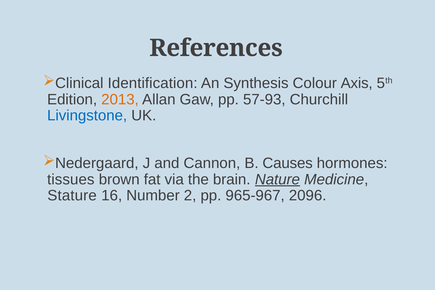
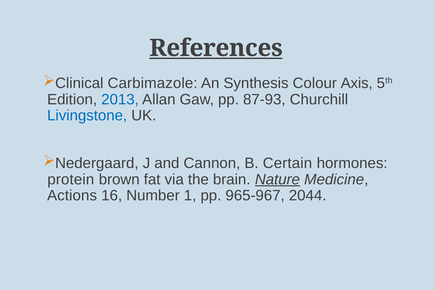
References underline: none -> present (216, 48)
Identification: Identification -> Carbimazole (153, 83)
2013 colour: orange -> blue (120, 99)
57-93: 57-93 -> 87-93 (264, 99)
Causes: Causes -> Certain (287, 163)
tissues: tissues -> protein (71, 179)
Stature: Stature -> Actions (72, 196)
2: 2 -> 1 (190, 196)
2096: 2096 -> 2044 (308, 196)
